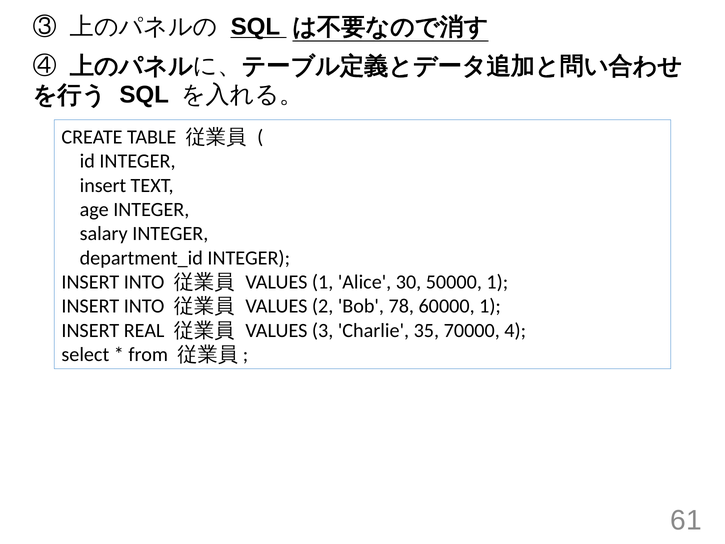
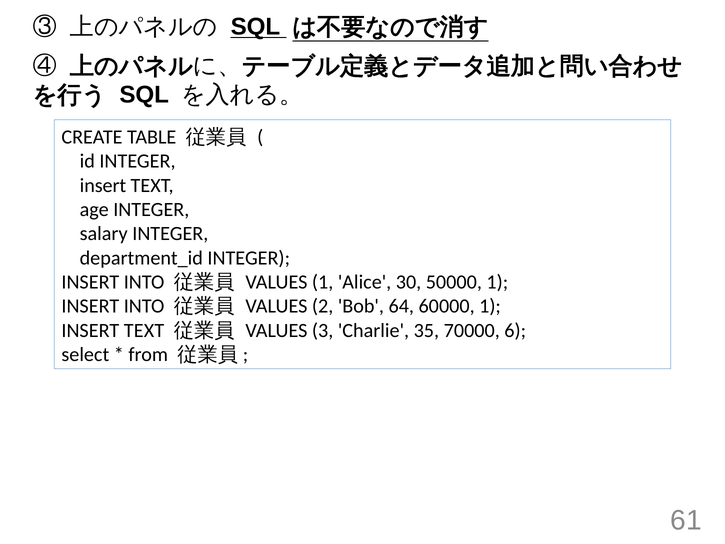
78: 78 -> 64 (401, 306)
REAL: REAL -> TEXT (144, 330)
4: 4 -> 6 (515, 330)
